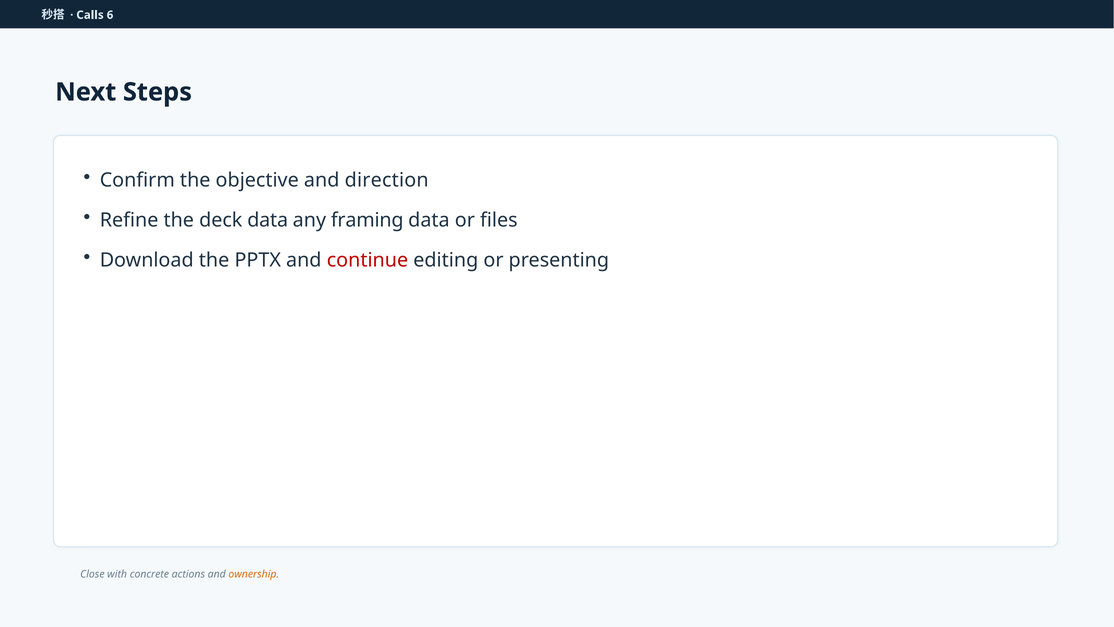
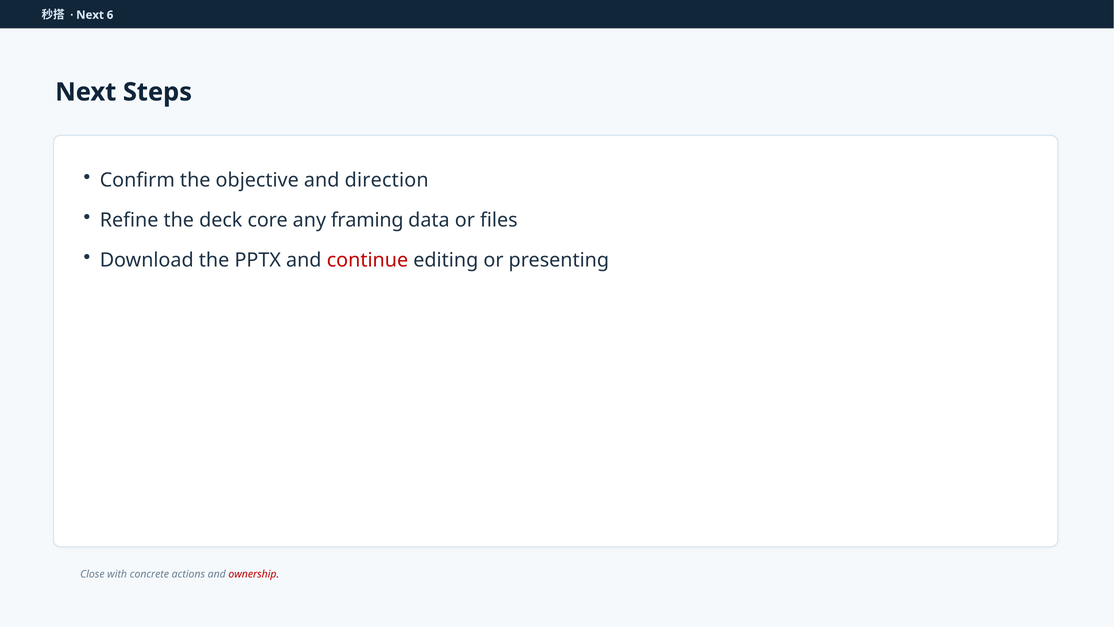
Calls: Calls -> Next (90, 15)
deck data: data -> core (268, 220)
ownership colour: orange -> red (254, 574)
